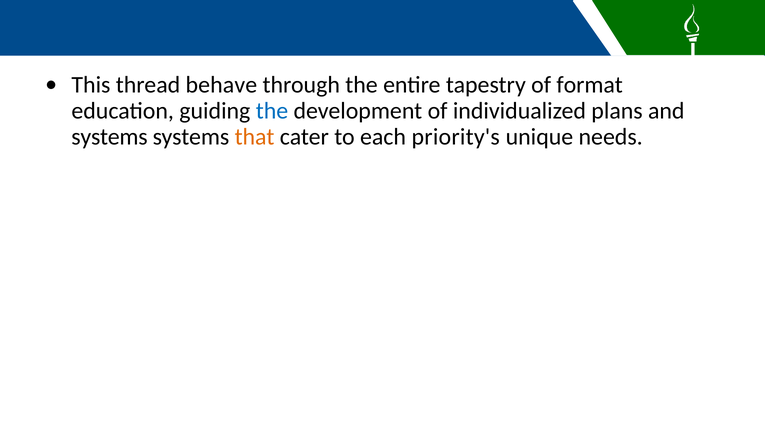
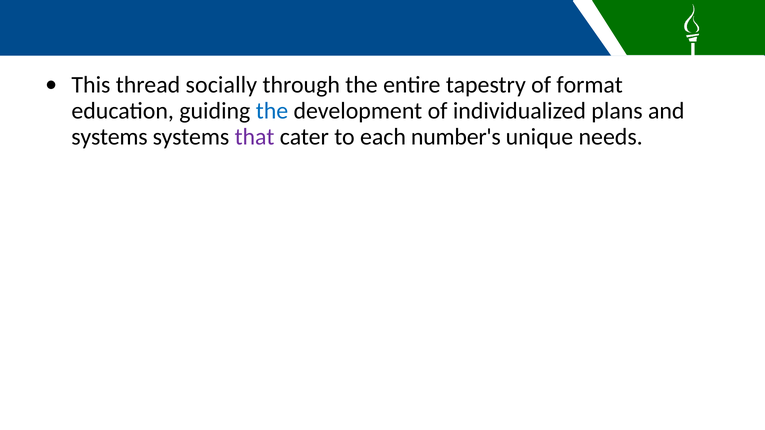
behave: behave -> socially (221, 85)
that colour: orange -> purple (255, 137)
priority's: priority's -> number's (456, 137)
